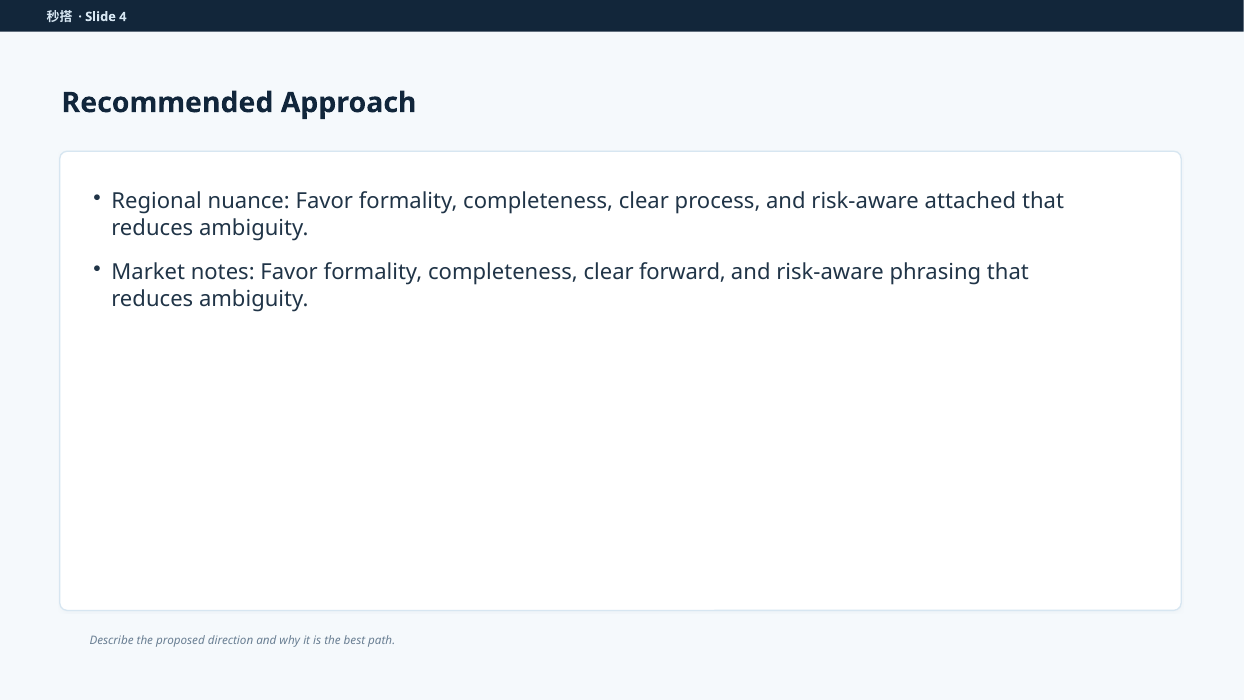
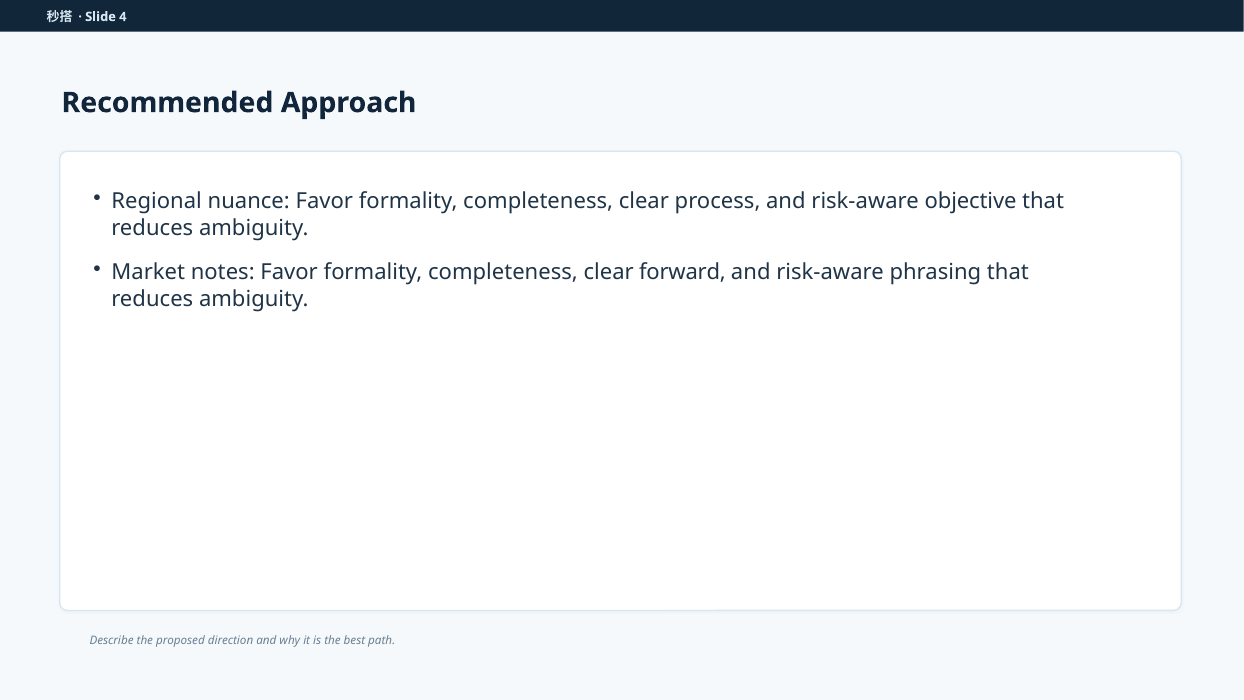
attached: attached -> objective (971, 201)
